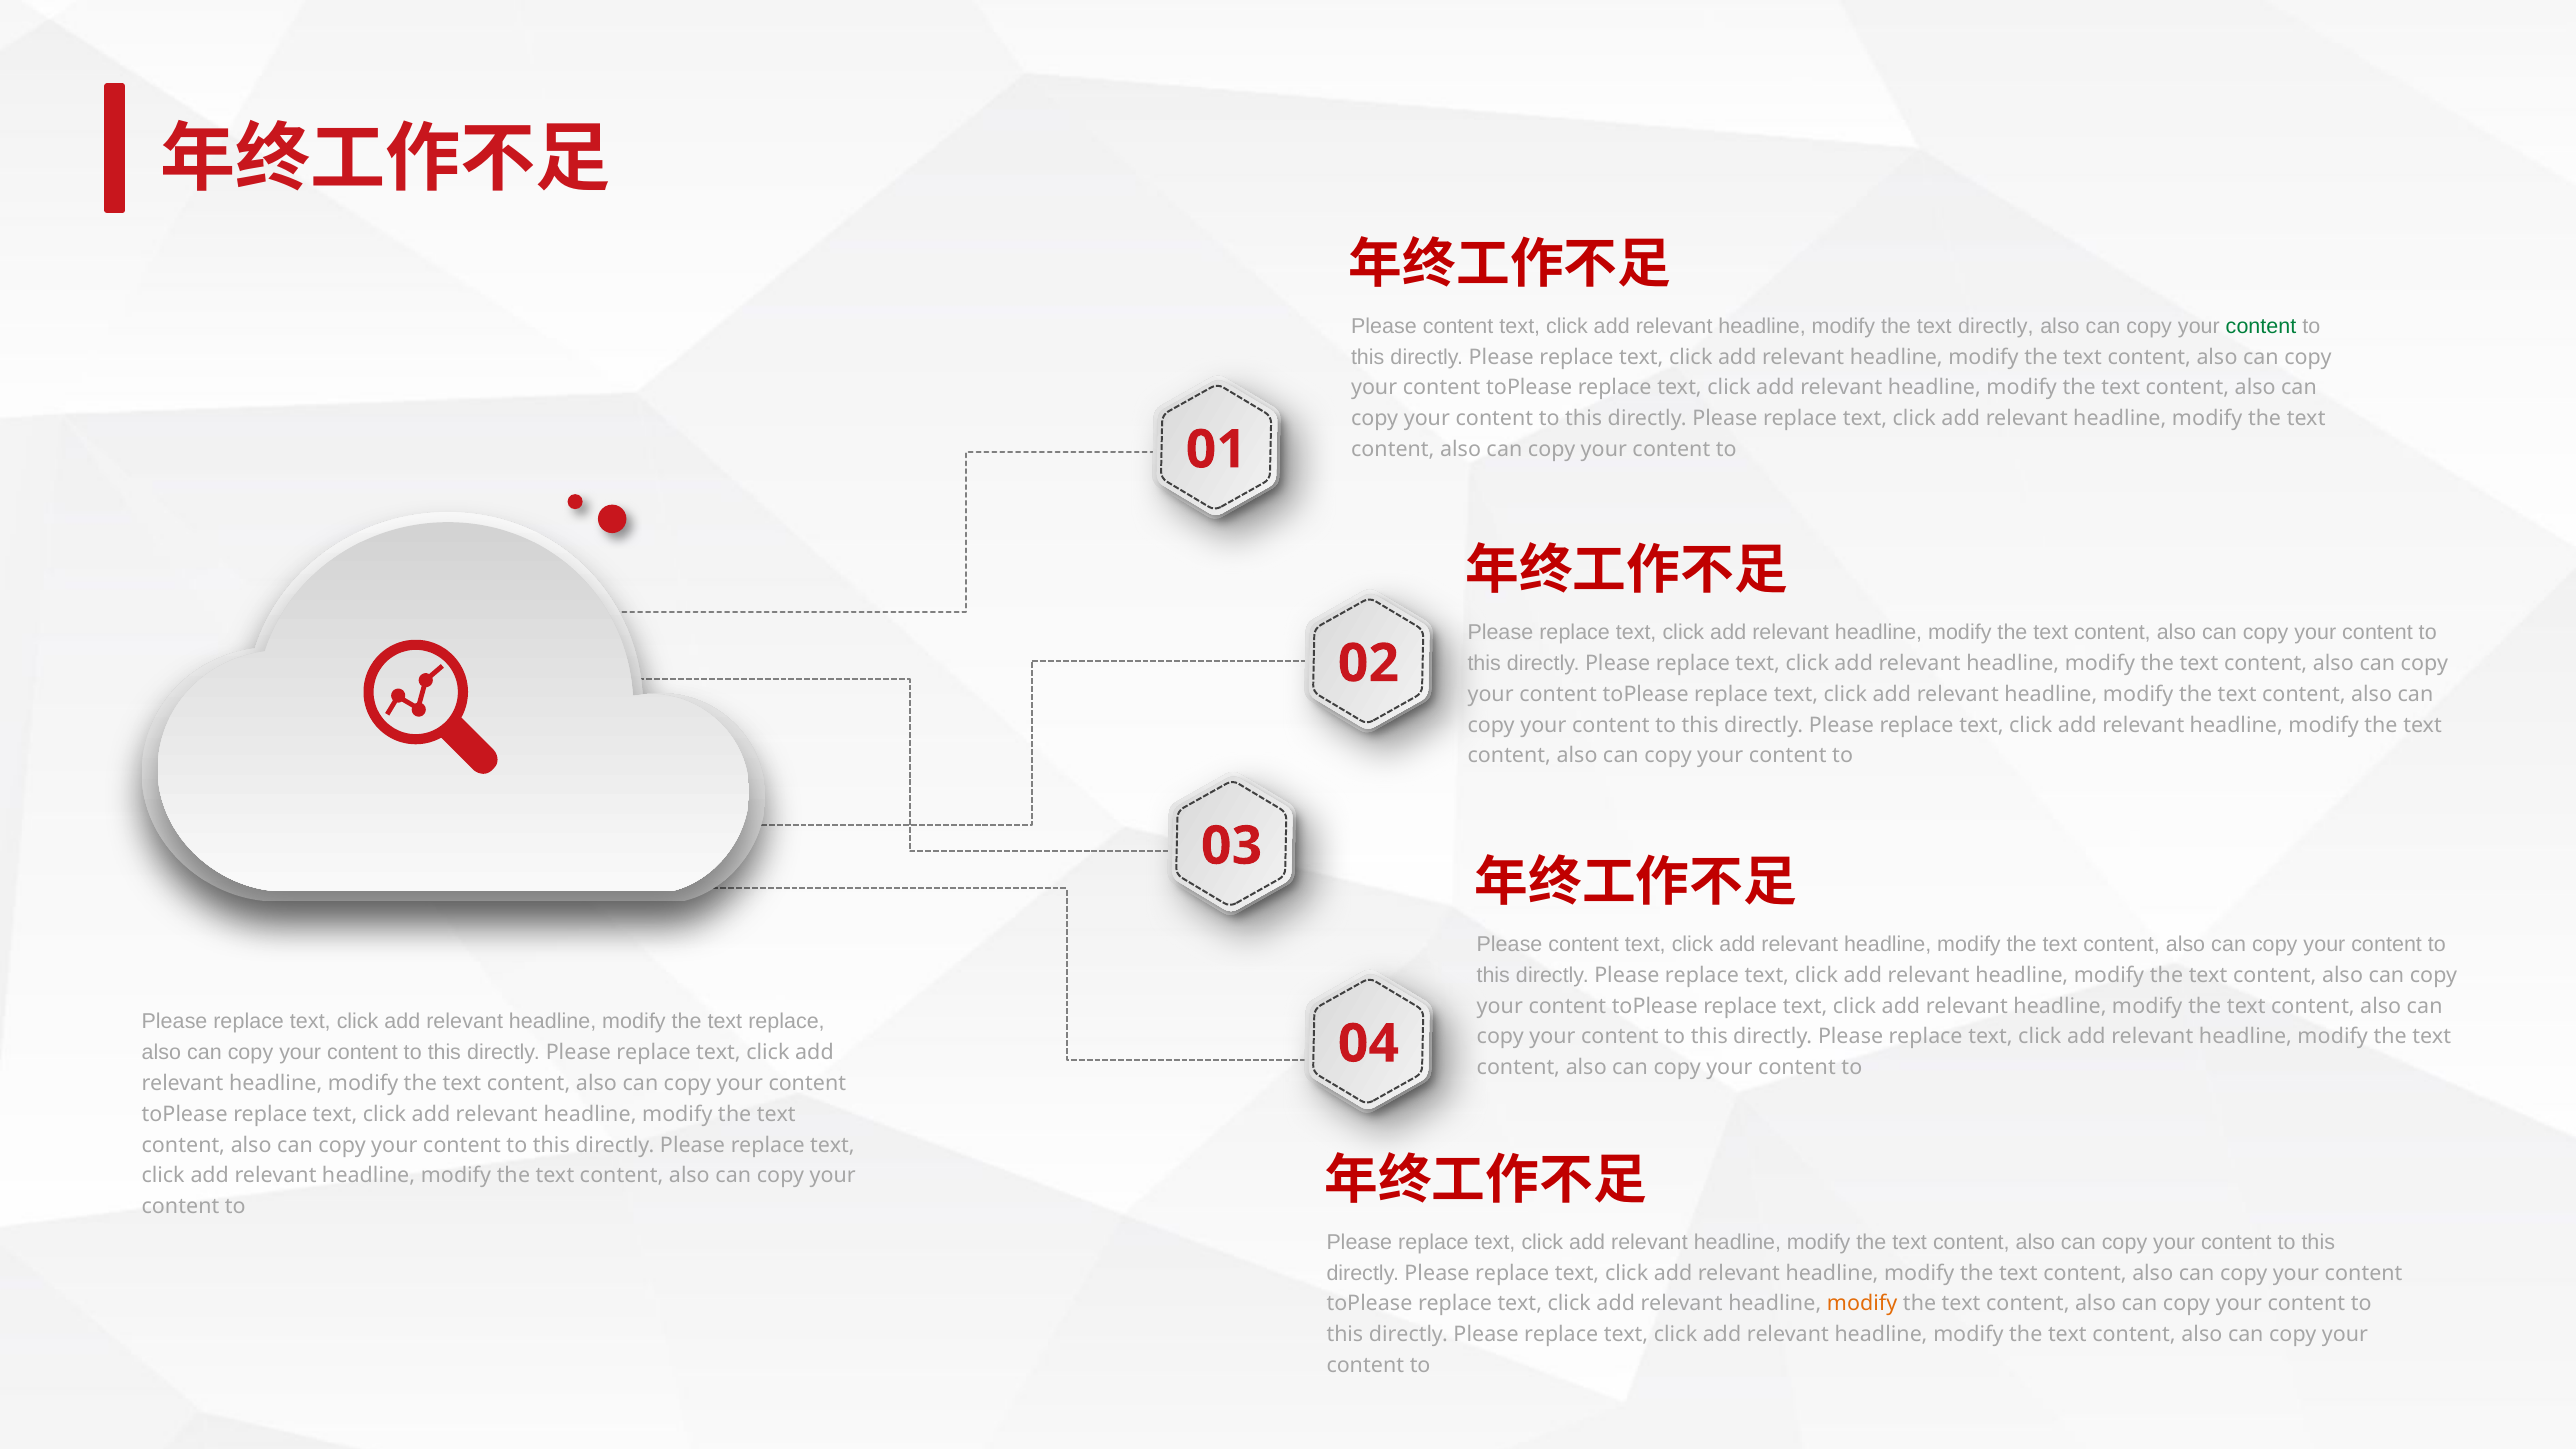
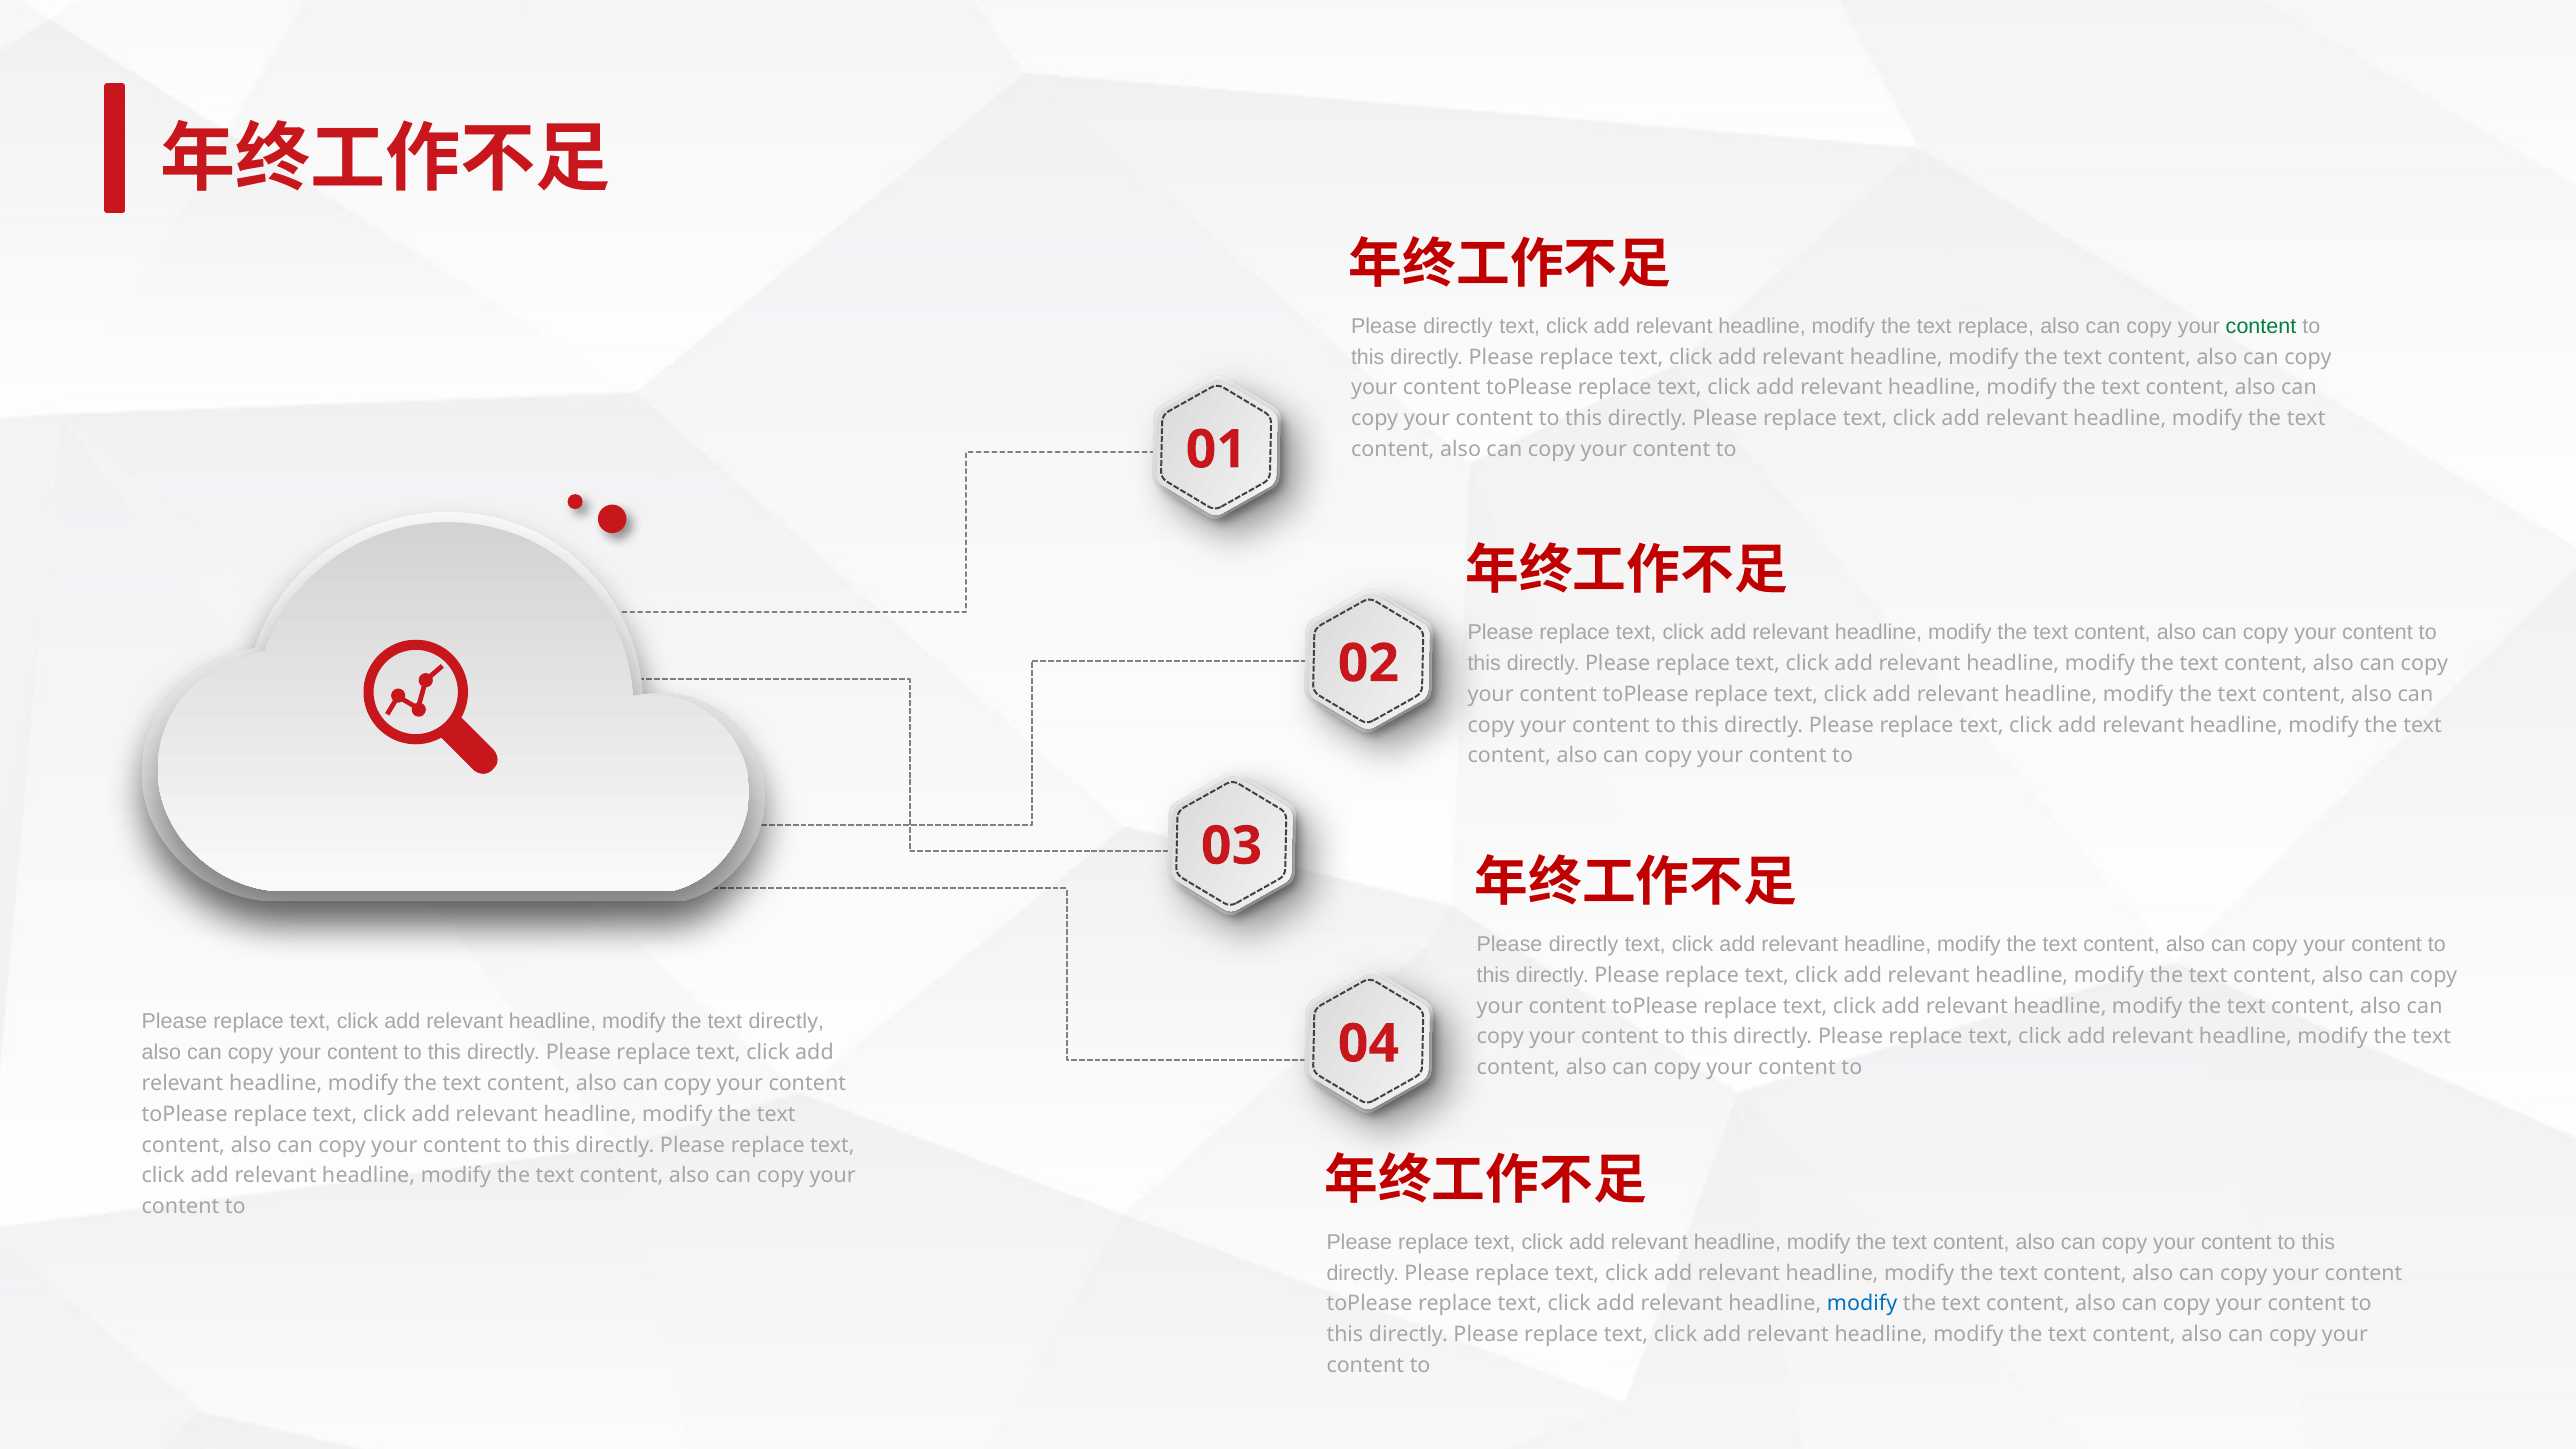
content: content -> directly (1458, 326)
text directly: directly -> replace (1996, 326)
content: content -> directly (1584, 944)
text replace: replace -> directly (786, 1022)
modify colour: orange -> blue (1862, 1304)
